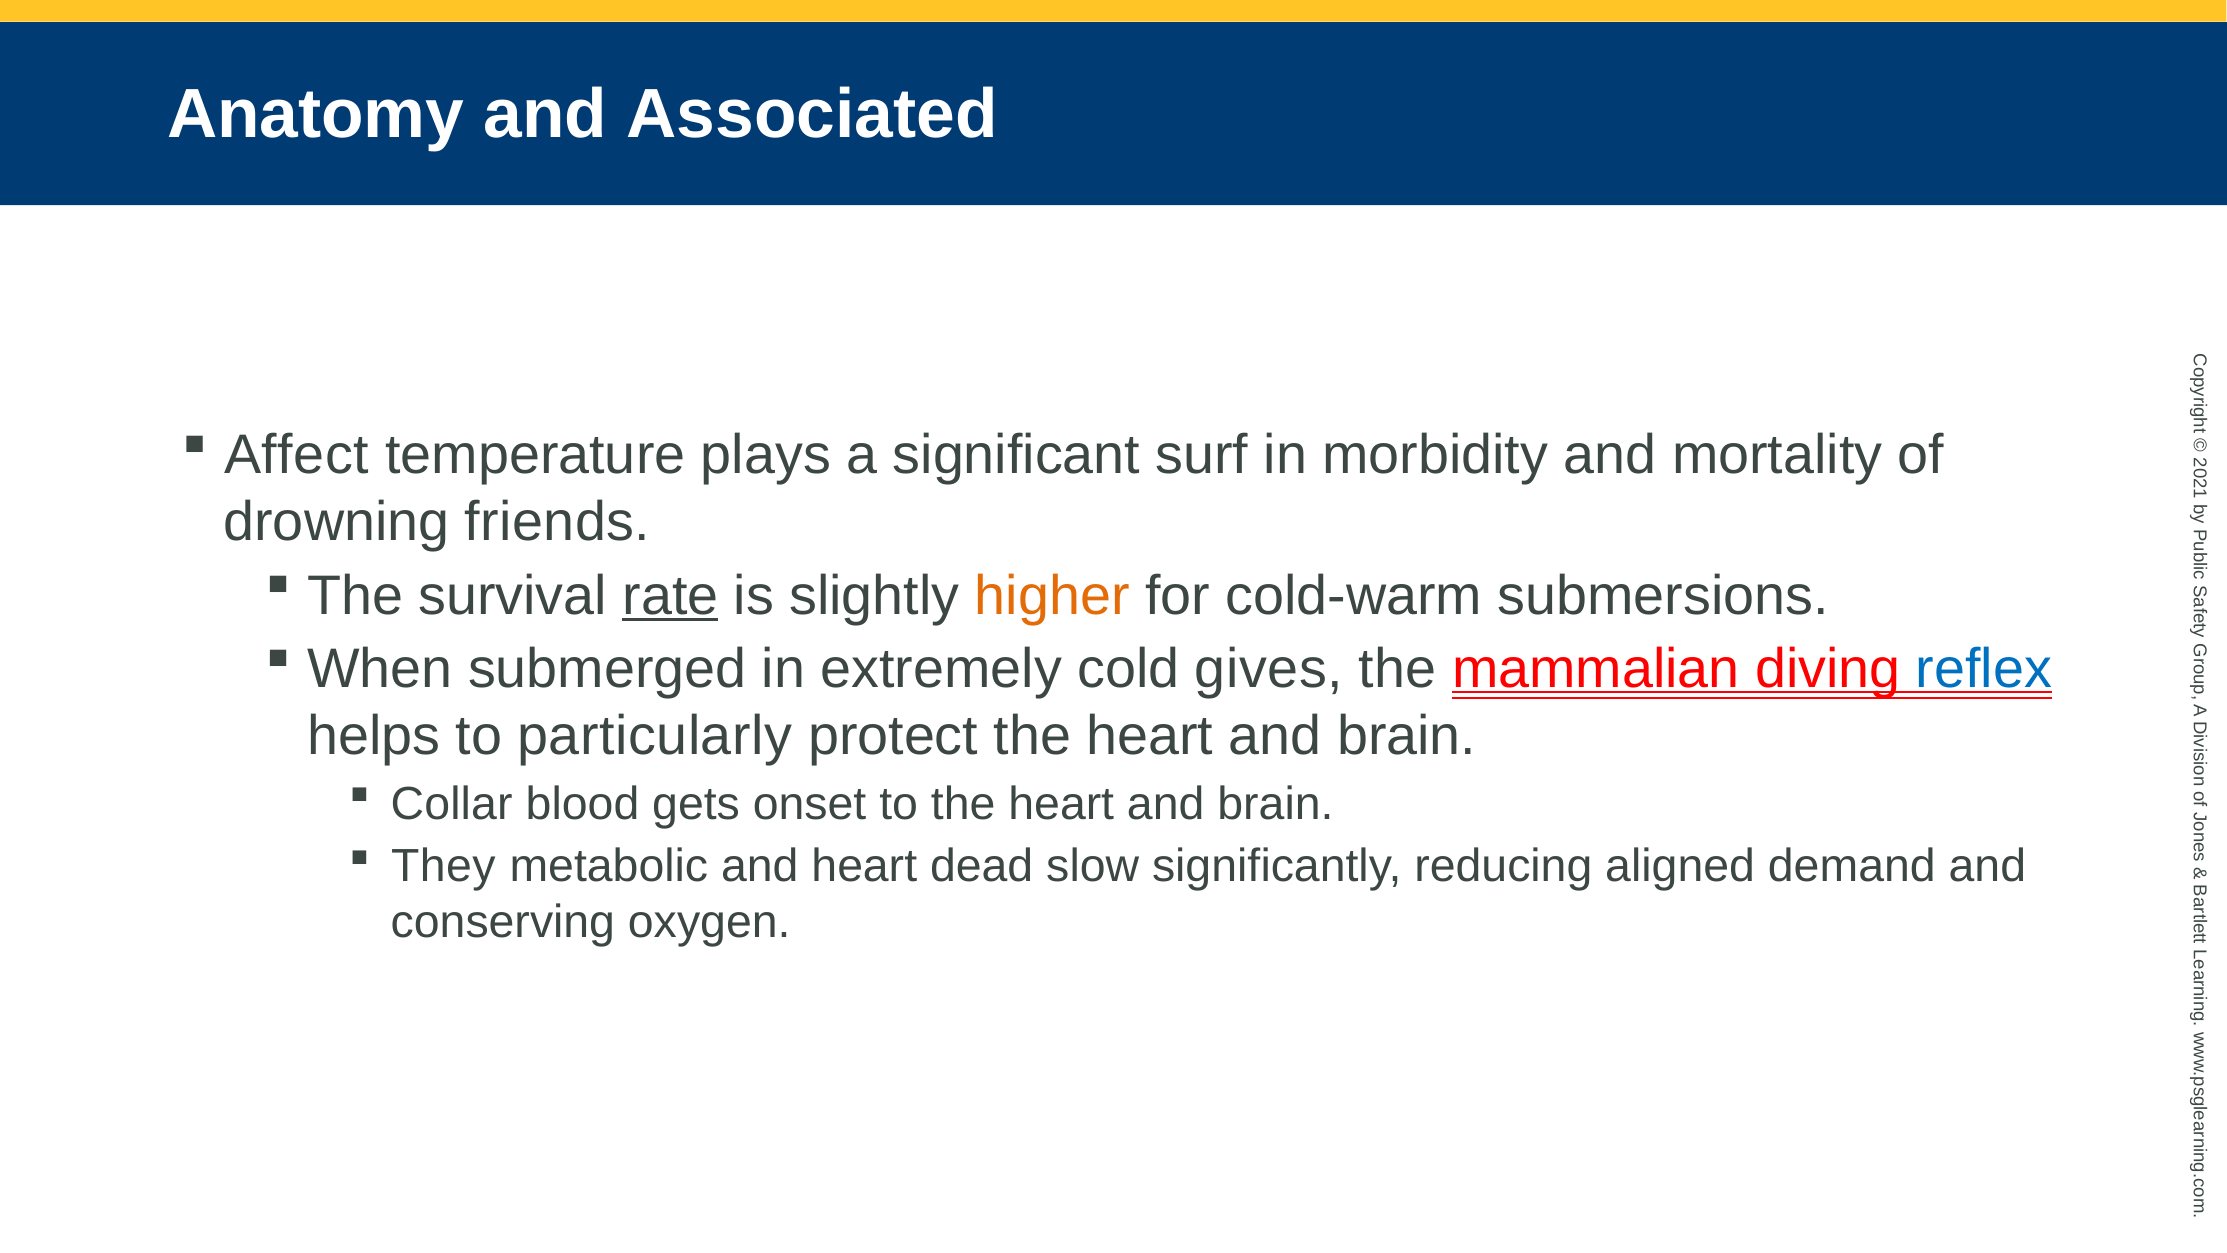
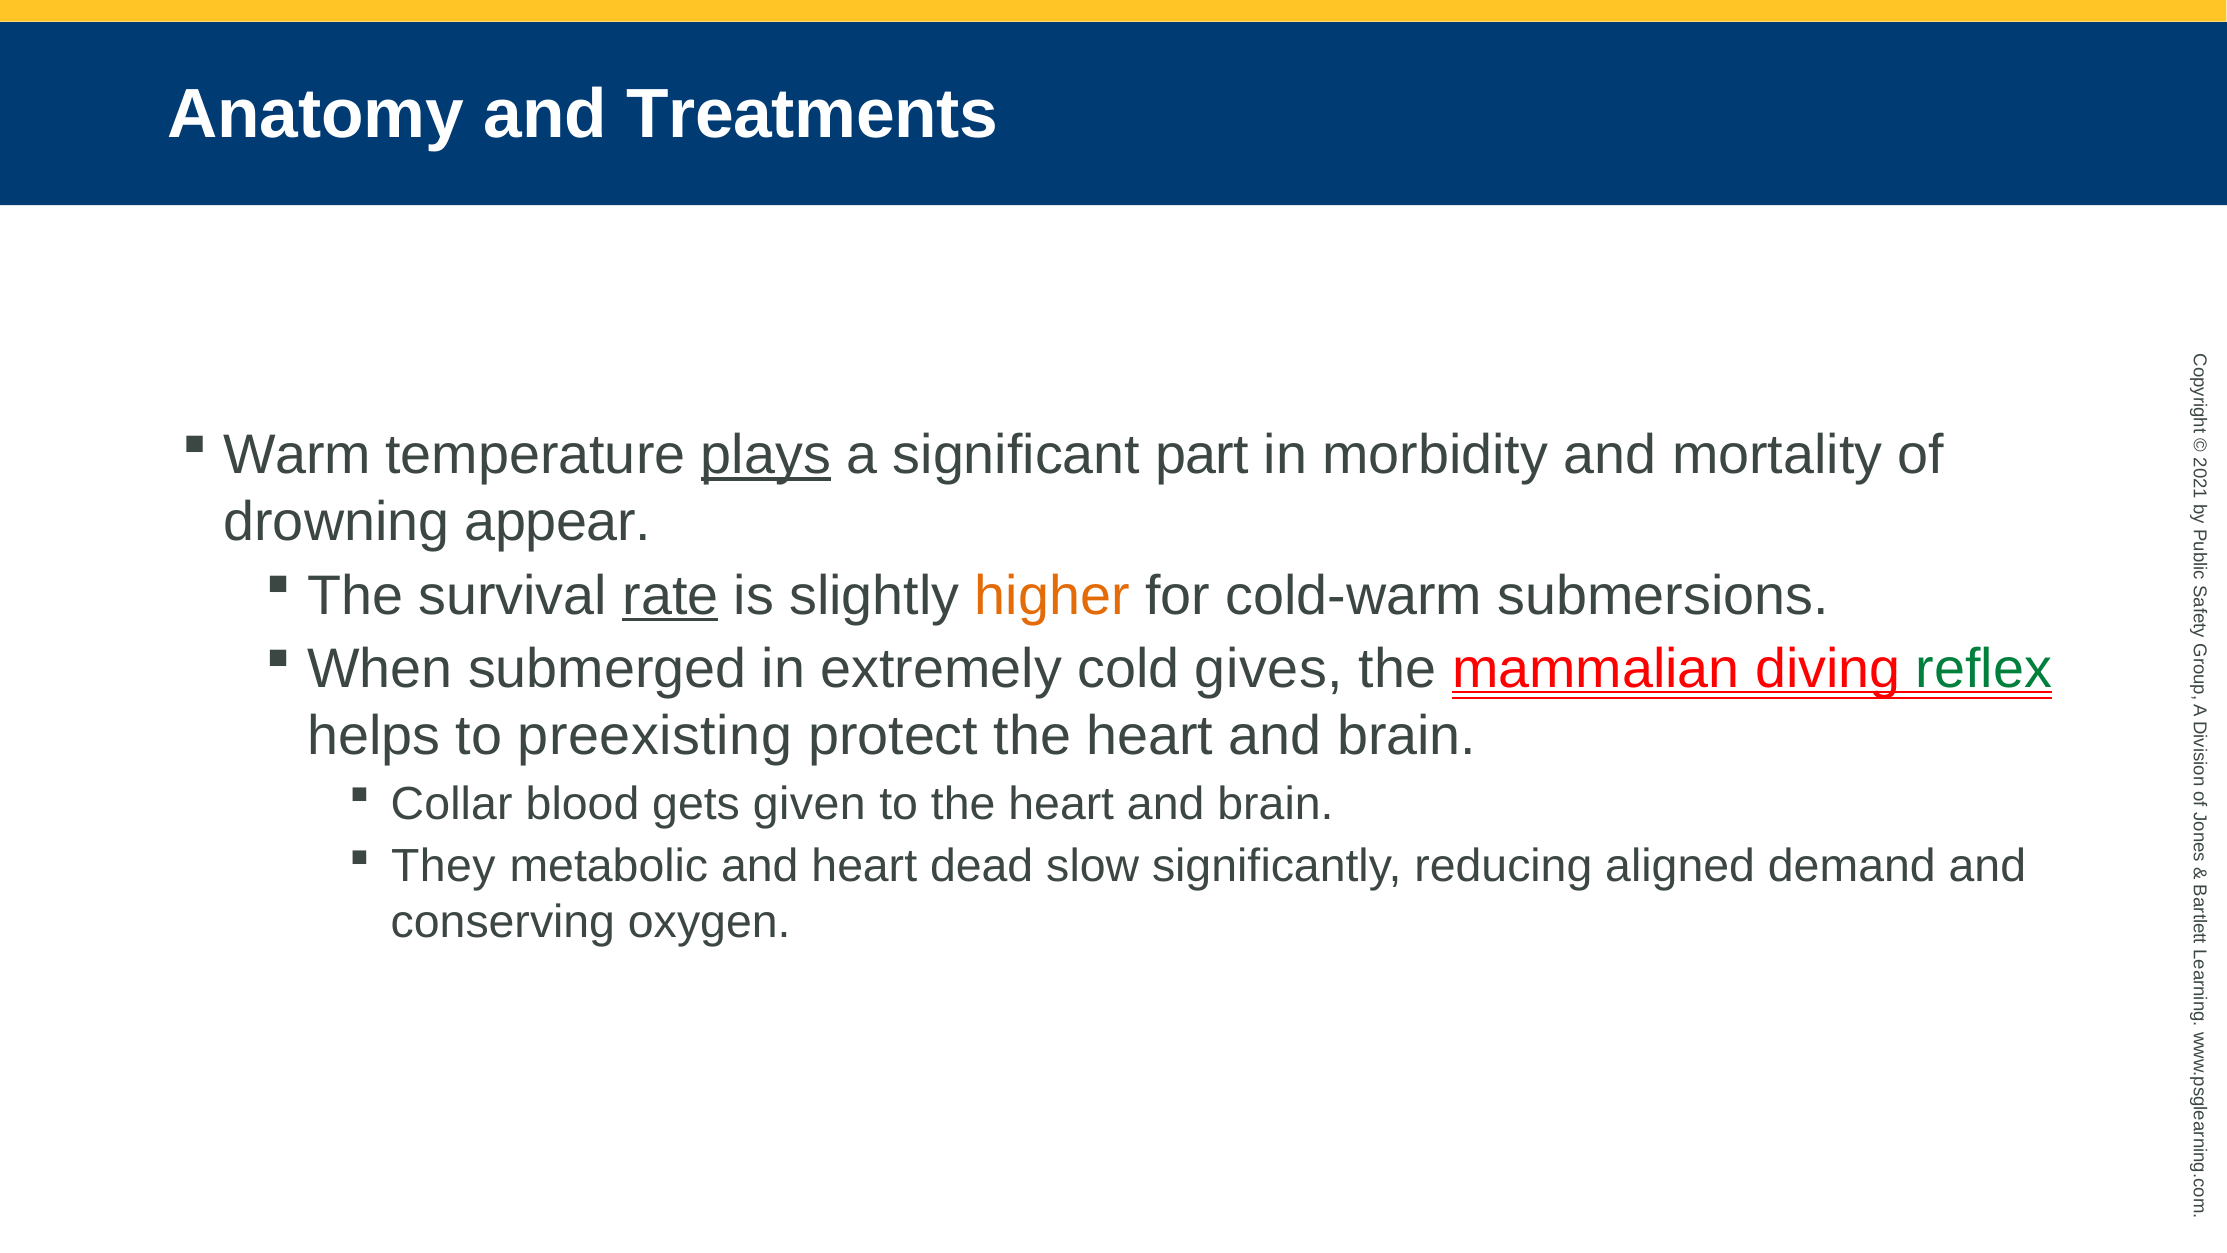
Associated: Associated -> Treatments (812, 114)
Affect: Affect -> Warm (297, 455)
plays underline: none -> present (766, 455)
surf: surf -> part (1202, 455)
friends: friends -> appear (558, 522)
reflex colour: blue -> green (1984, 669)
particularly: particularly -> preexisting (655, 736)
onset: onset -> given (809, 804)
